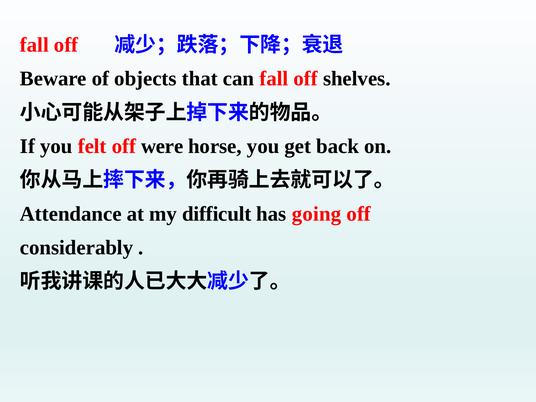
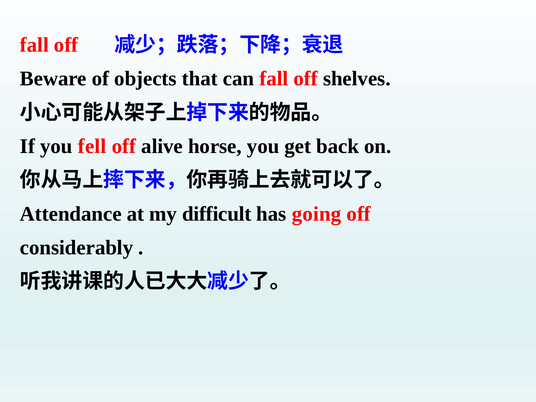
felt: felt -> fell (92, 146)
were: were -> alive (162, 146)
